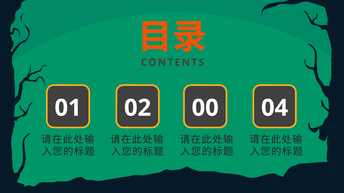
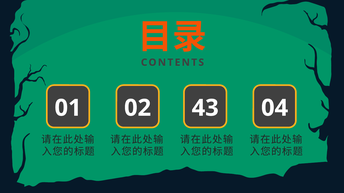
00: 00 -> 43 (205, 108)
